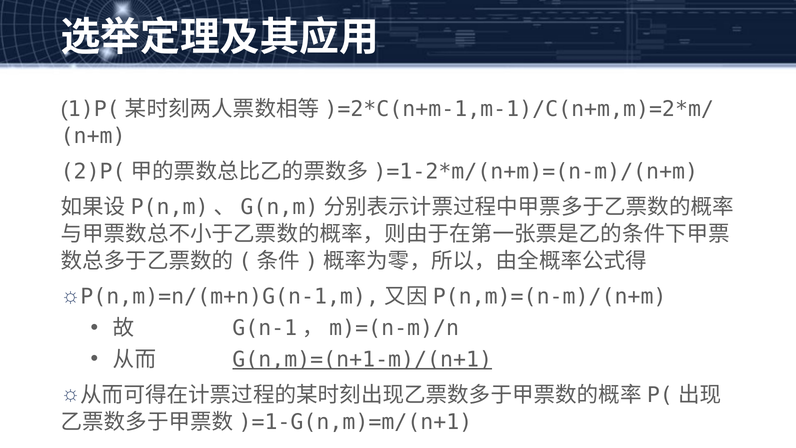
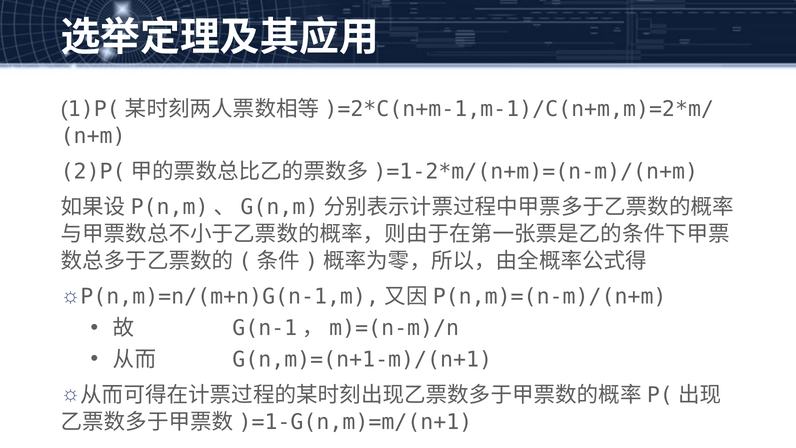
G(n,m)=(n+1-m)/(n+1 underline: present -> none (362, 359)
